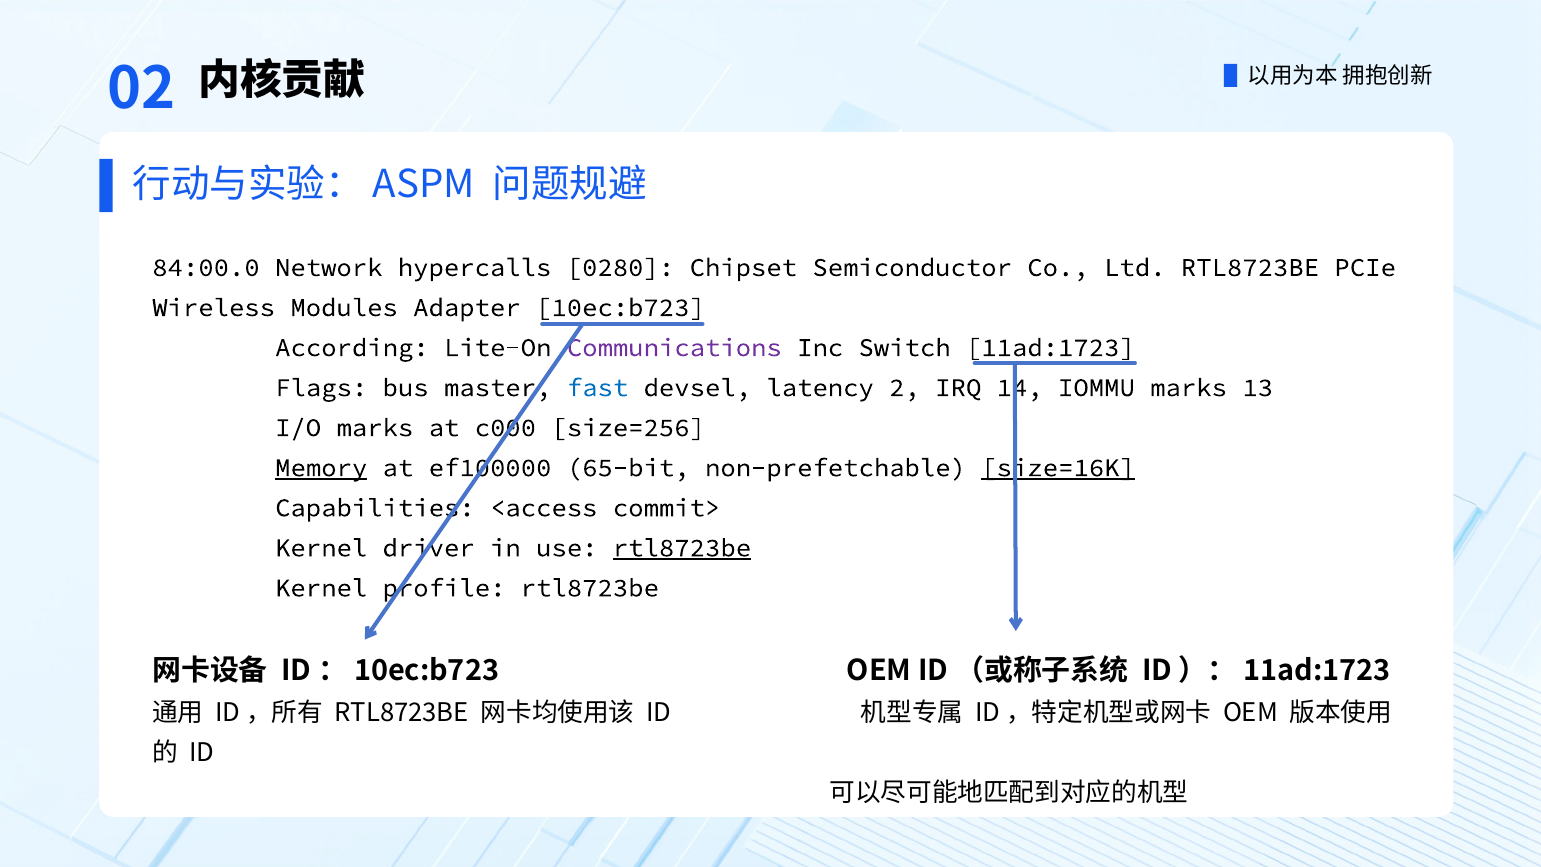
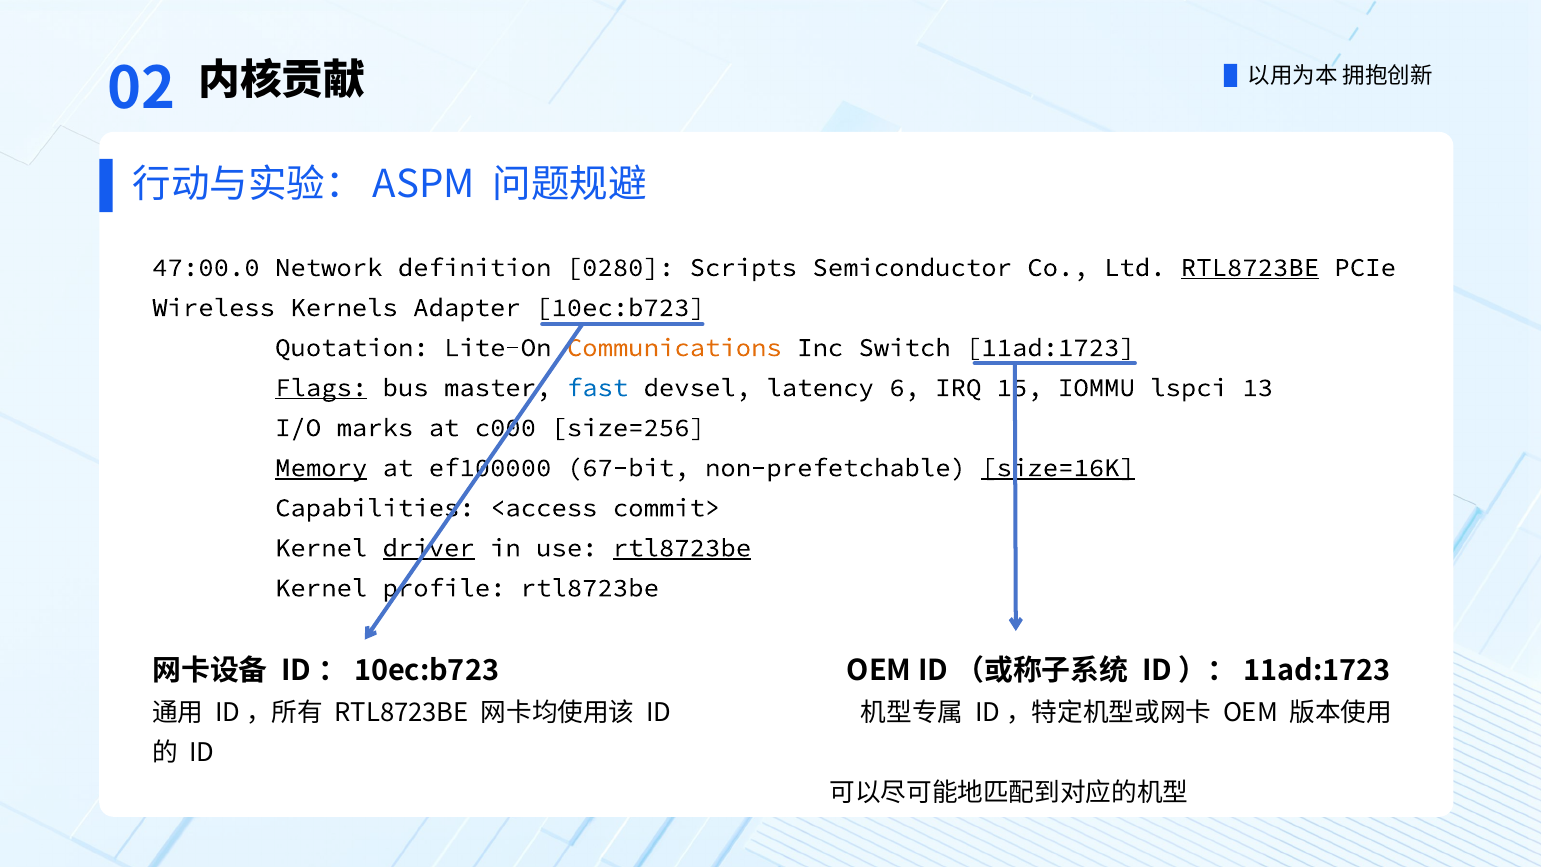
84:00.0: 84:00.0 -> 47:00.0 (206, 267)
hypercalls: hypercalls -> definition (475, 267)
Chipset: Chipset -> Scripts (743, 267)
RTL8723BE underline: none -> present (1250, 267)
Modules: Modules -> Kernels (344, 307)
According: According -> Quotation (352, 348)
Communications colour: purple -> orange (674, 348)
Flags underline: none -> present (321, 388)
2: 2 -> 6 (905, 388)
14: 14 -> 15 (1020, 388)
IOMMU marks: marks -> lspci (1189, 388)
65-bit: 65-bit -> 67-bit (628, 468)
driver underline: none -> present (429, 548)
